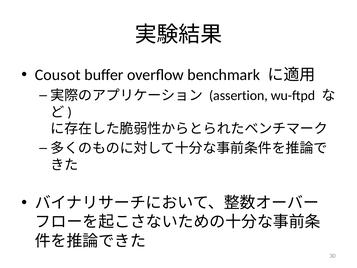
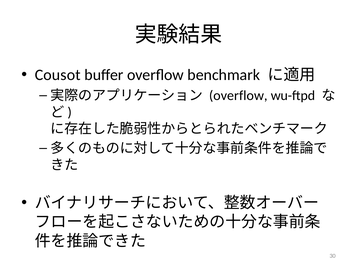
assertion: assertion -> overflow (238, 95)
